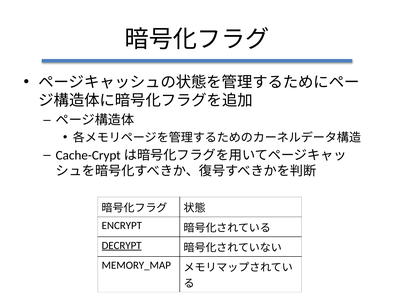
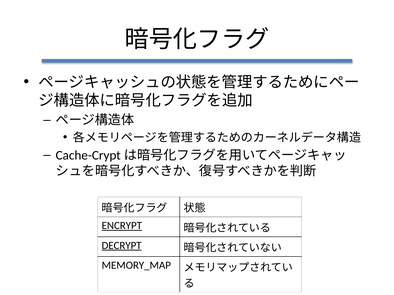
ENCRYPT underline: none -> present (122, 226)
